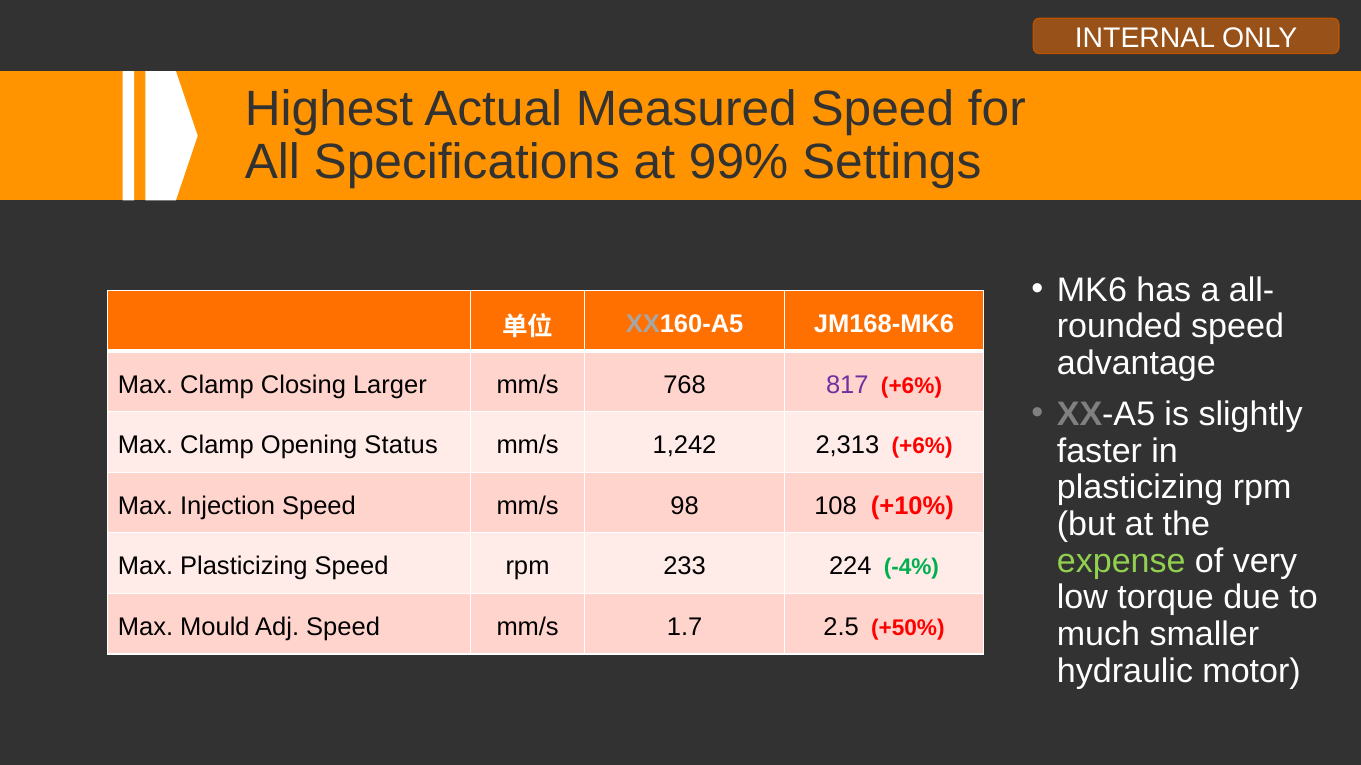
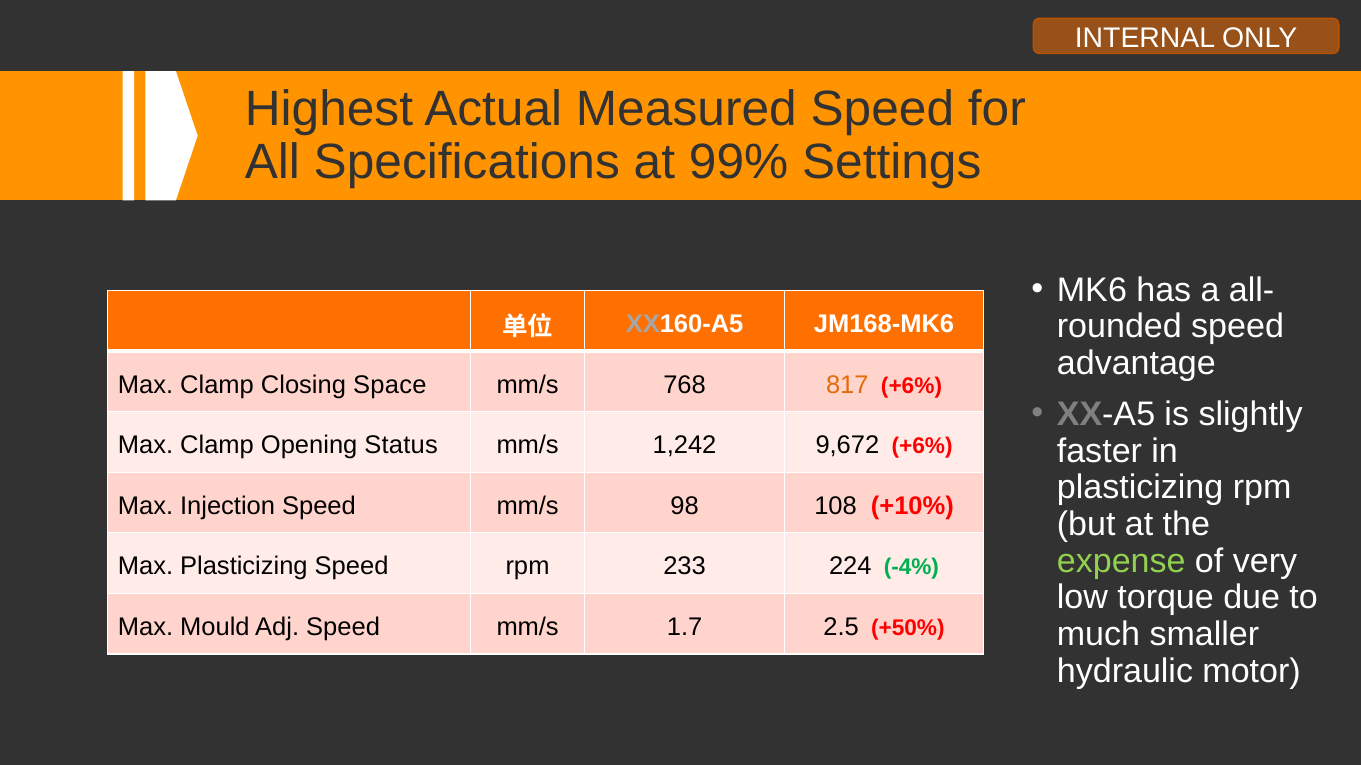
Larger: Larger -> Space (390, 385)
817 colour: purple -> orange (847, 385)
2,313: 2,313 -> 9,672 (847, 446)
